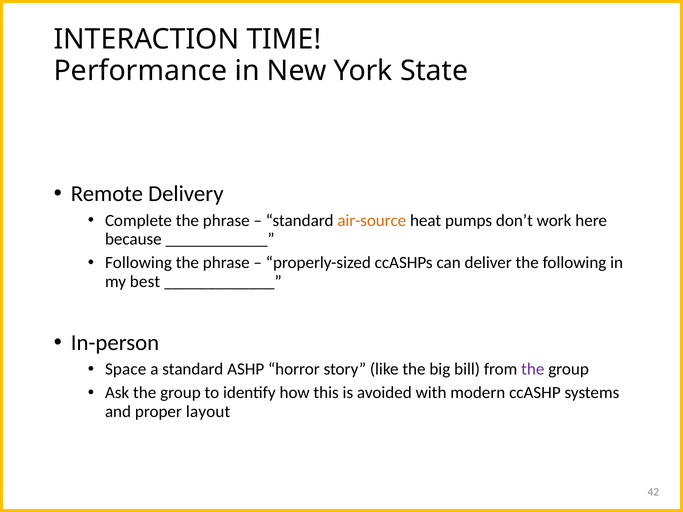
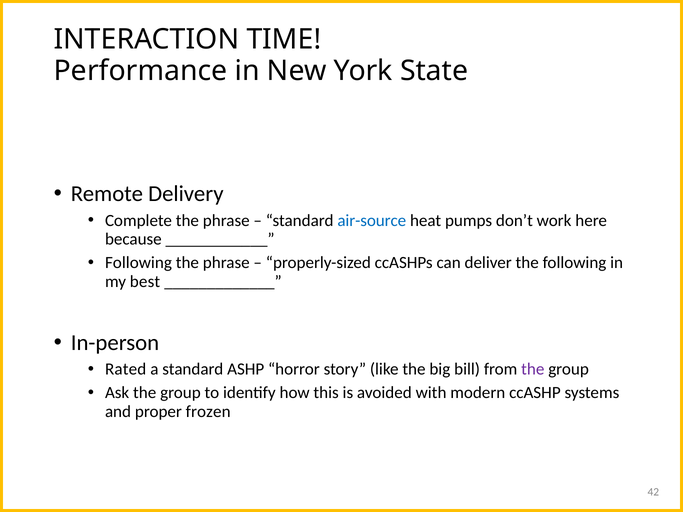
air-source colour: orange -> blue (372, 221)
Space: Space -> Rated (126, 369)
layout: layout -> frozen (208, 412)
